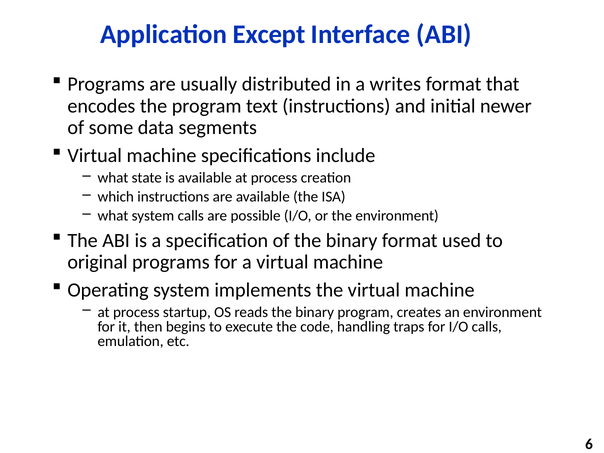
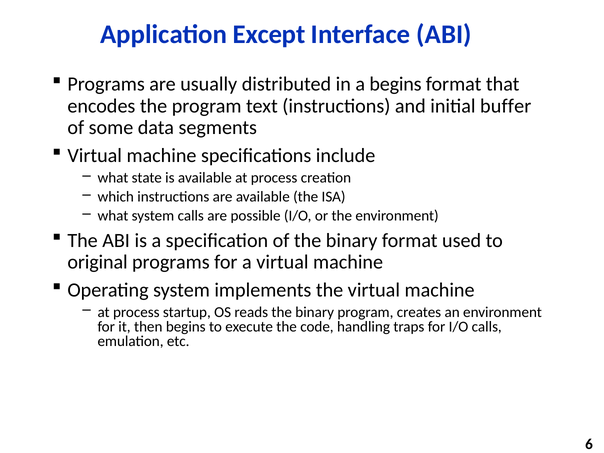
a writes: writes -> begins (396, 84)
newer: newer -> buffer (506, 106)
